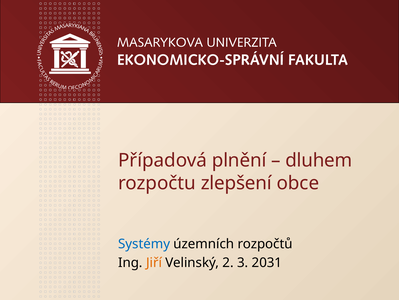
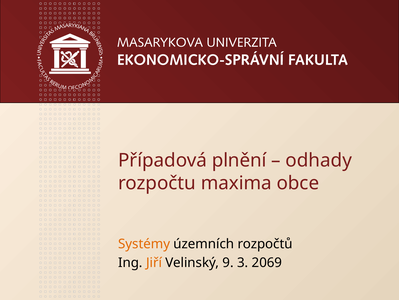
dluhem: dluhem -> odhady (319, 160)
zlepšení: zlepšení -> maxima (236, 183)
Systémy colour: blue -> orange (144, 243)
2: 2 -> 9 (228, 262)
2031: 2031 -> 2069 (267, 262)
